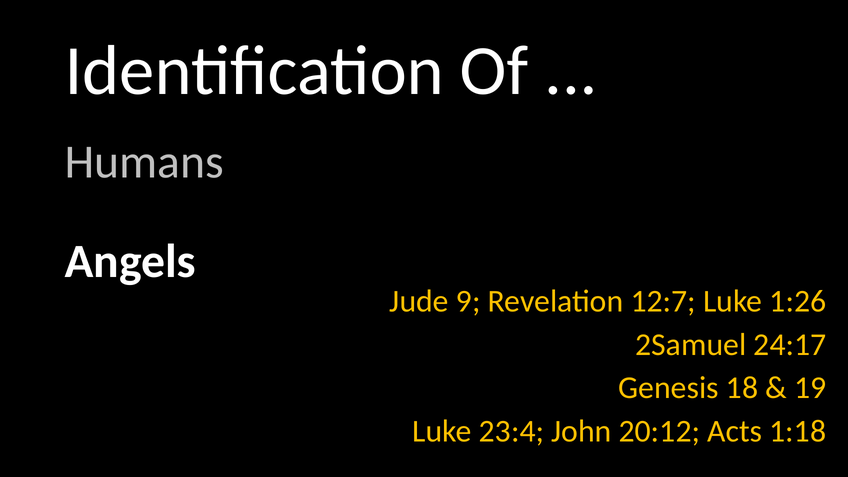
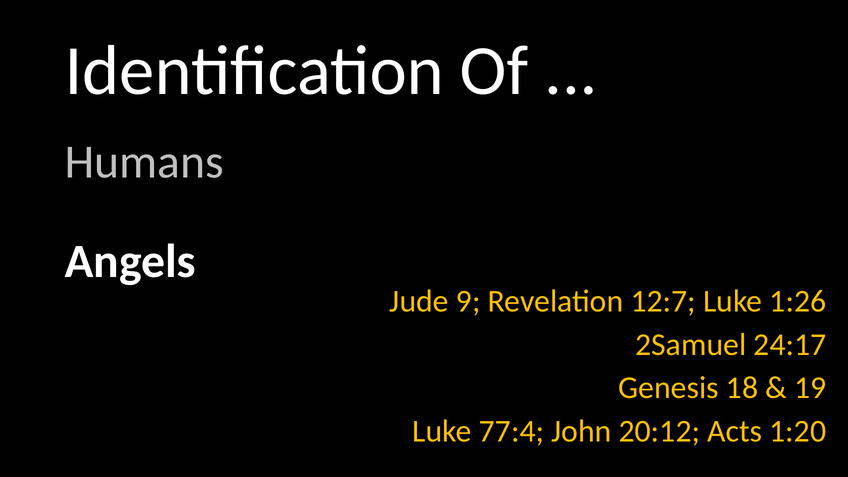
23:4: 23:4 -> 77:4 (511, 431)
1:18: 1:18 -> 1:20 (798, 431)
